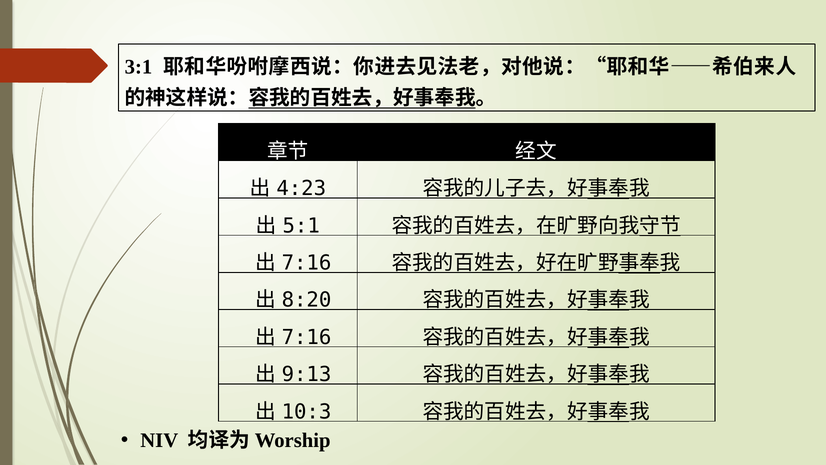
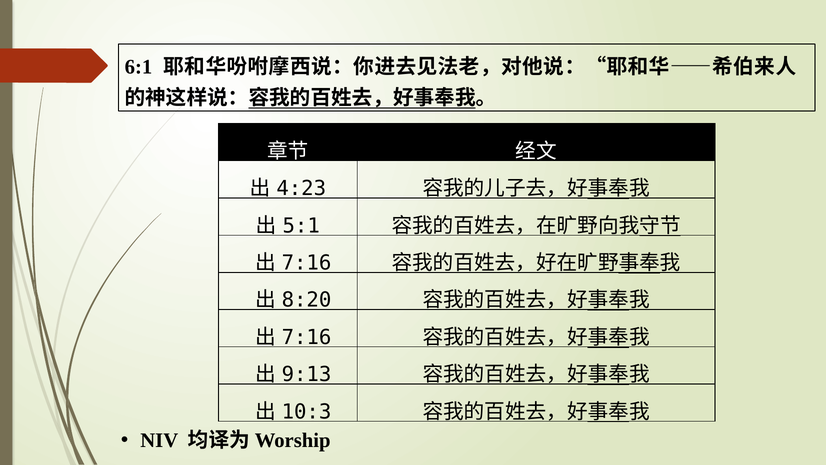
3:1: 3:1 -> 6:1 (138, 67)
